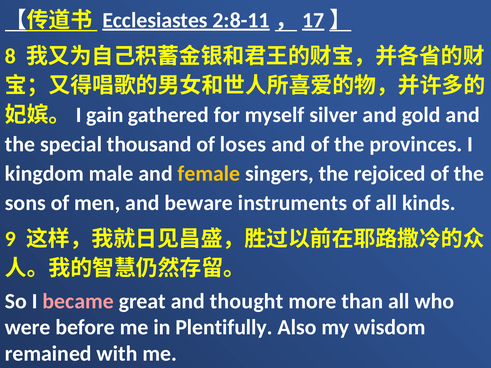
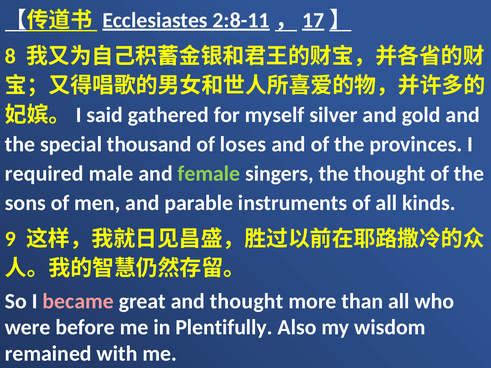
gain: gain -> said (105, 115)
kingdom: kingdom -> required (44, 174)
female colour: yellow -> light green (209, 174)
the rejoiced: rejoiced -> thought (390, 174)
beware: beware -> parable (199, 203)
